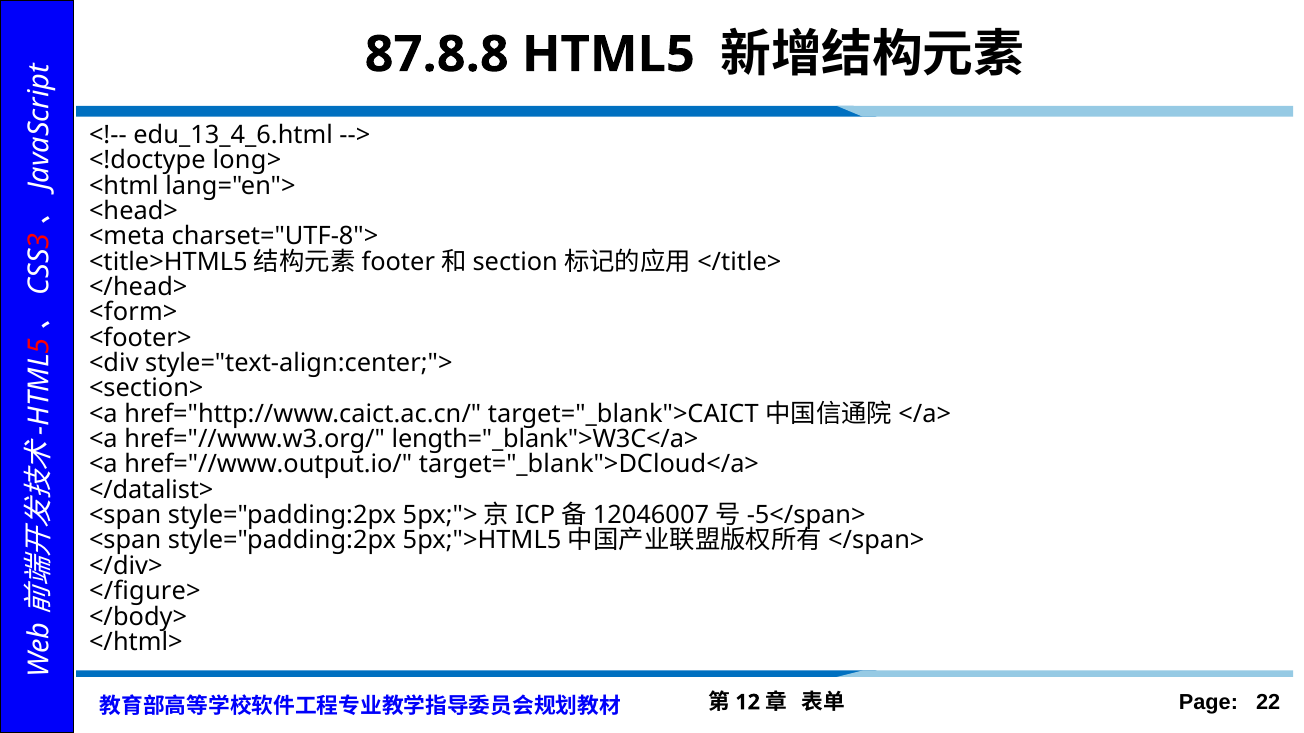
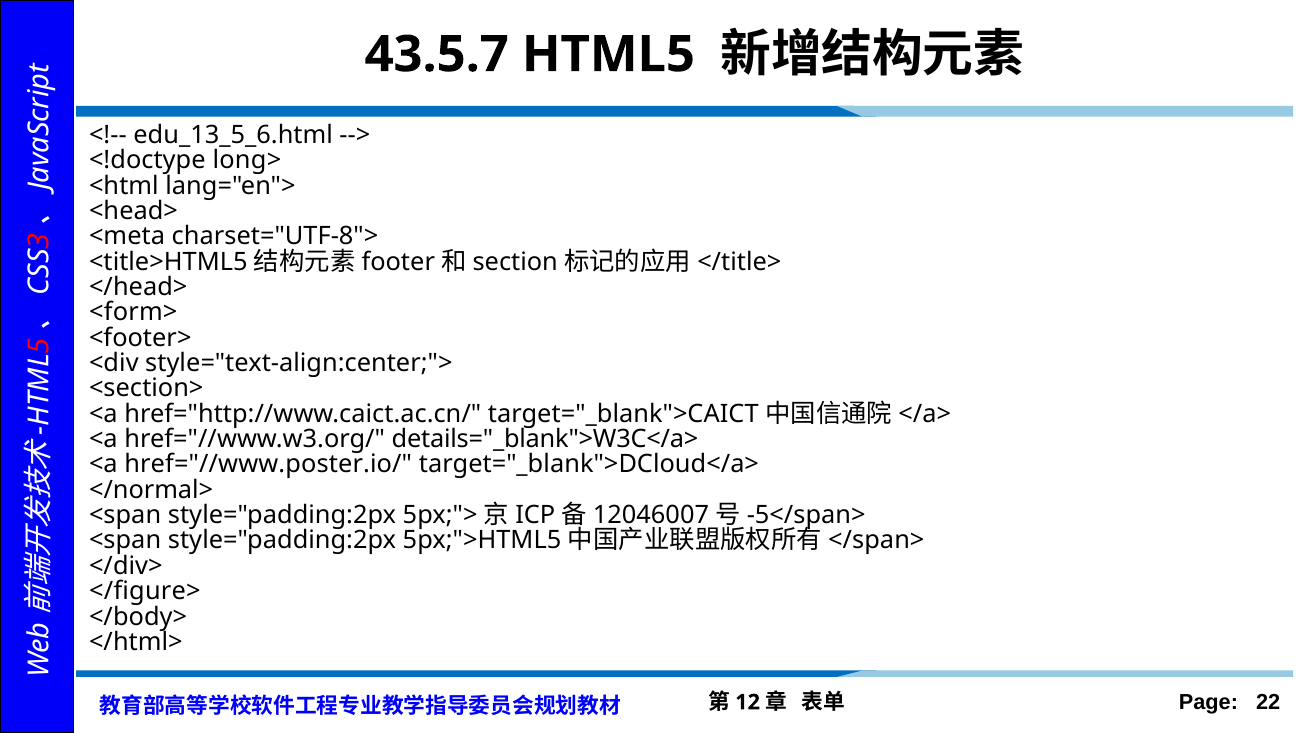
87.8.8: 87.8.8 -> 43.5.7 (437, 55)
edu_13_4_6.html: edu_13_4_6.html -> edu_13_5_6.html (233, 135)
length="_blank">W3C</a>: length="_blank">W3C</a> -> details="_blank">W3C</a> (545, 440)
href="//www.output.io/: href="//www.output.io/ -> href="//www.poster.io/ (268, 465)
</datalist>: </datalist> -> </normal> (151, 490)
